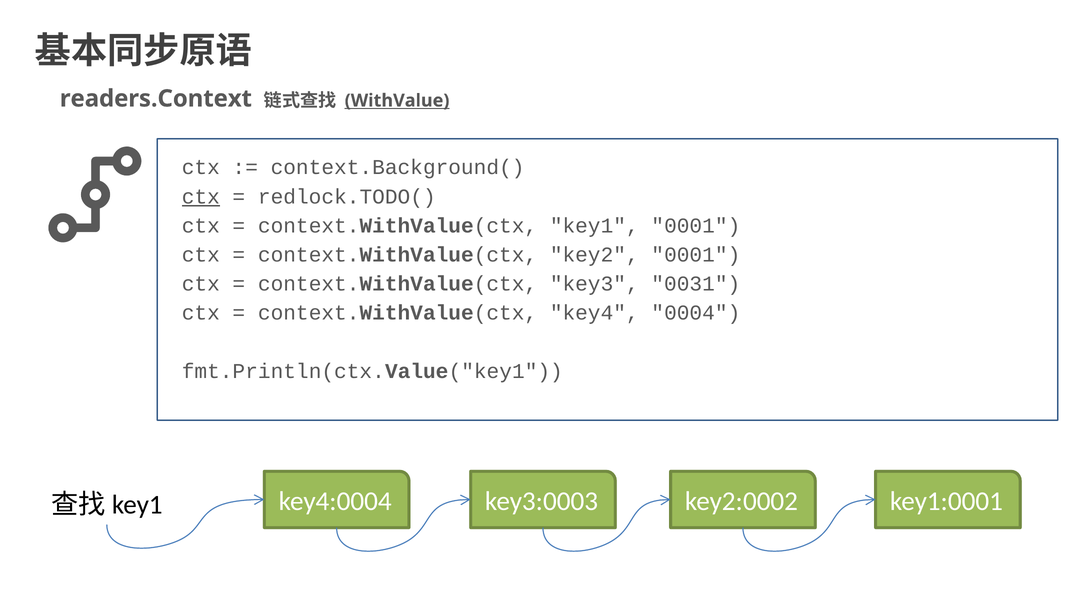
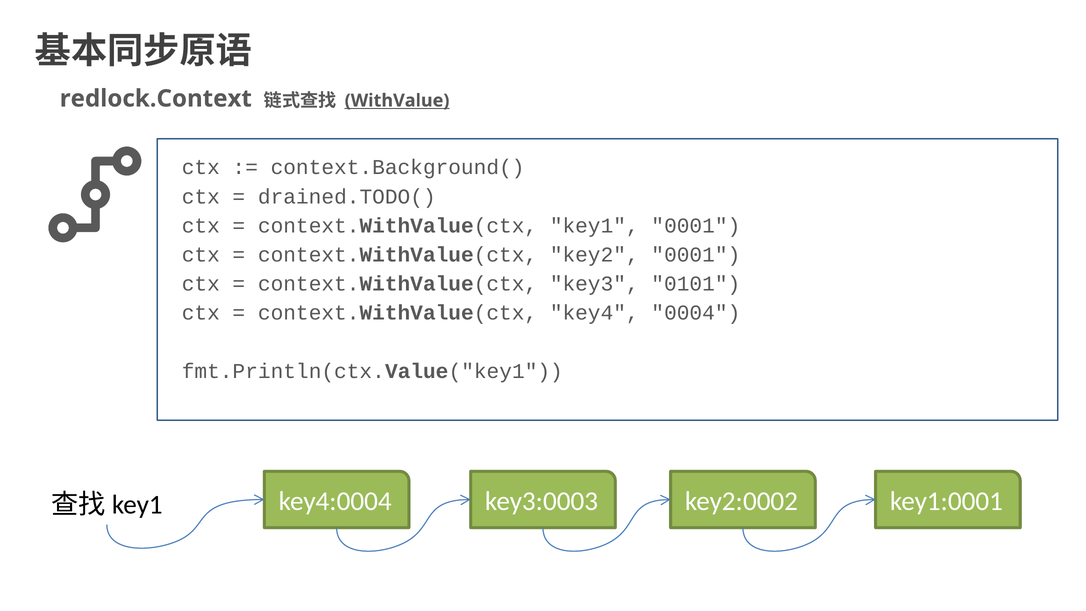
readers.Context: readers.Context -> redlock.Context (156, 99)
ctx underline: present -> none (201, 197)
redlock.TODO(: redlock.TODO( -> drained.TODO( (347, 197)
0031: 0031 -> 0101 (696, 284)
